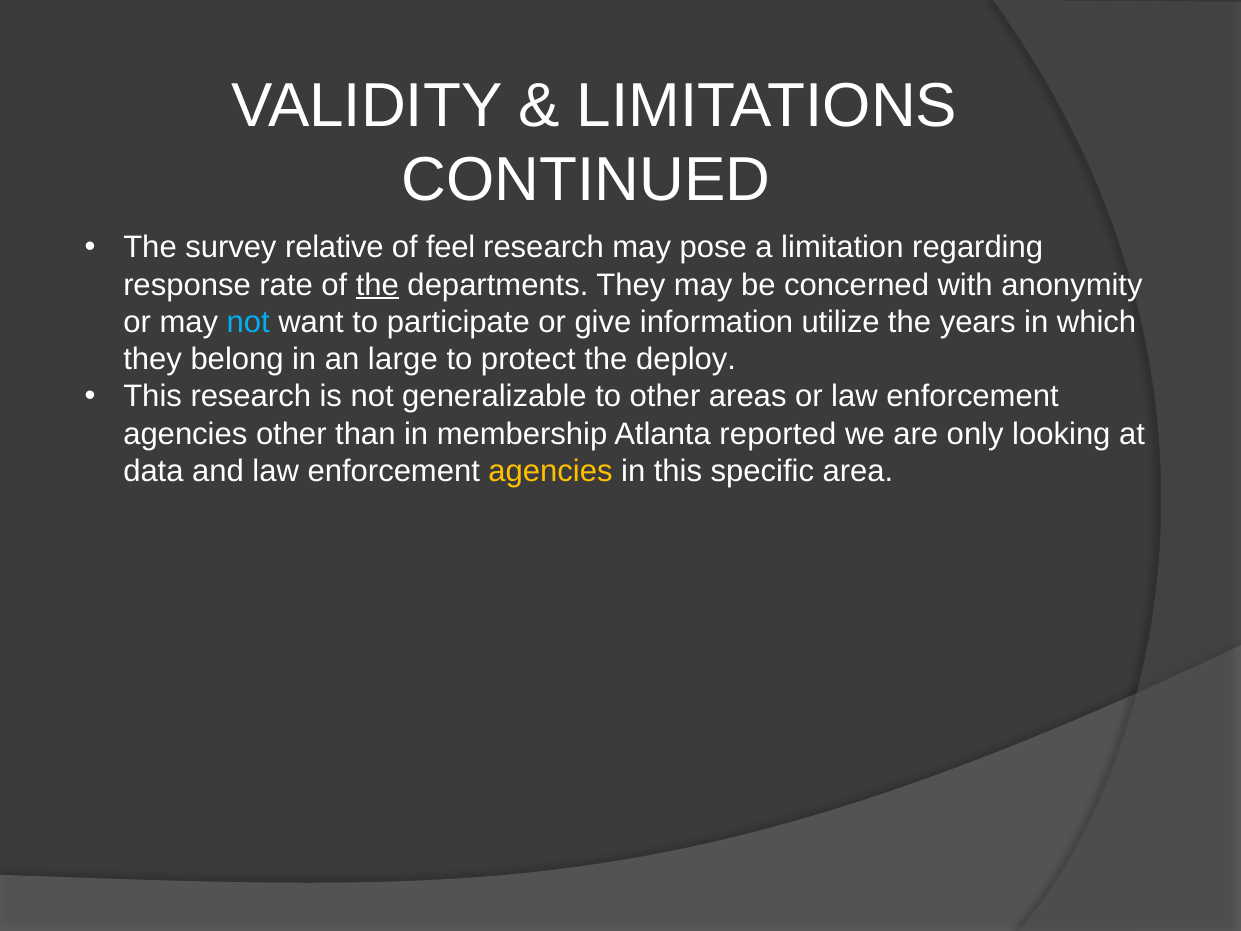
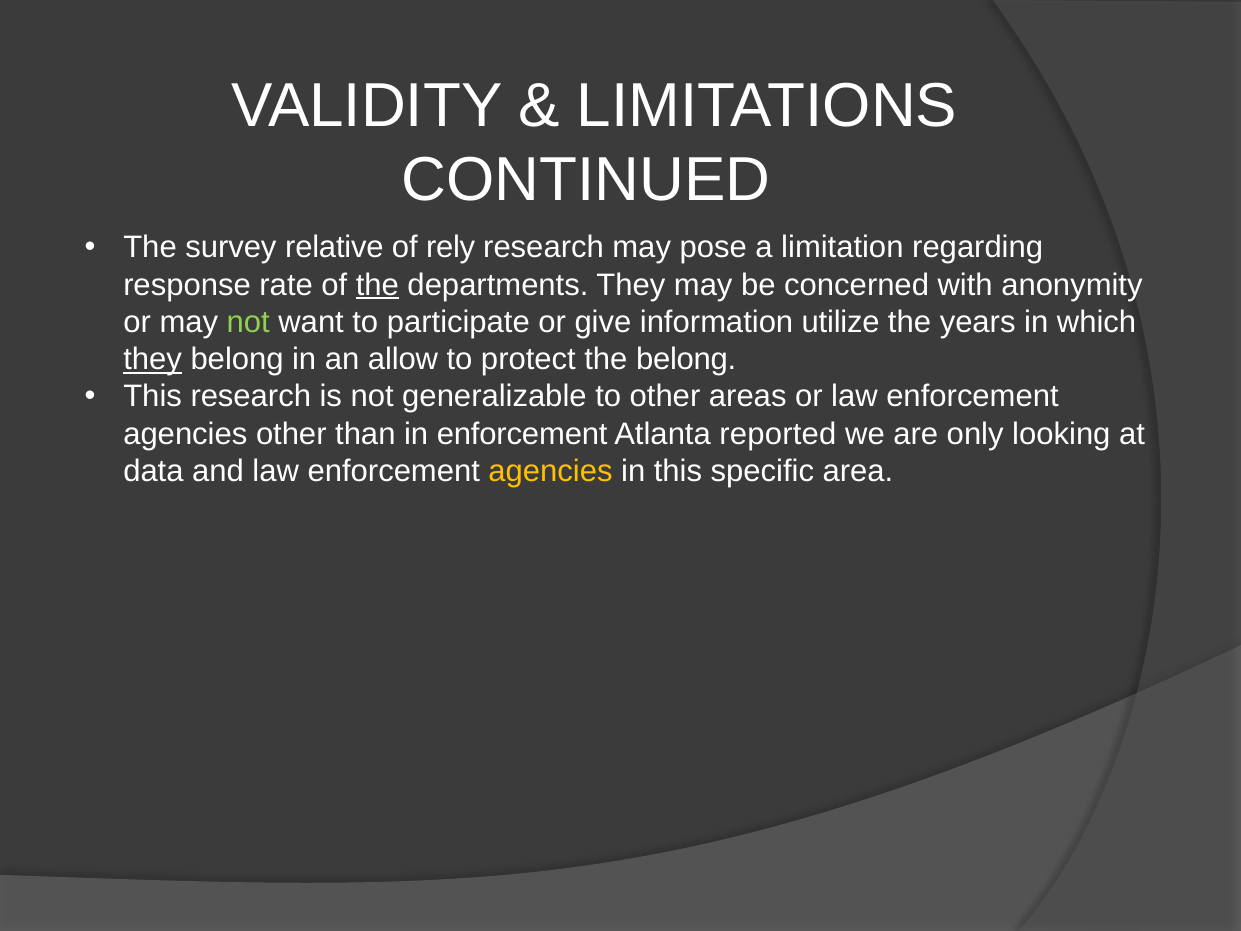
feel: feel -> rely (451, 248)
not colour: light blue -> light green (248, 322)
they underline: none -> present (153, 359)
large: large -> allow (403, 359)
the deploy: deploy -> belong (686, 359)
in membership: membership -> enforcement (522, 434)
